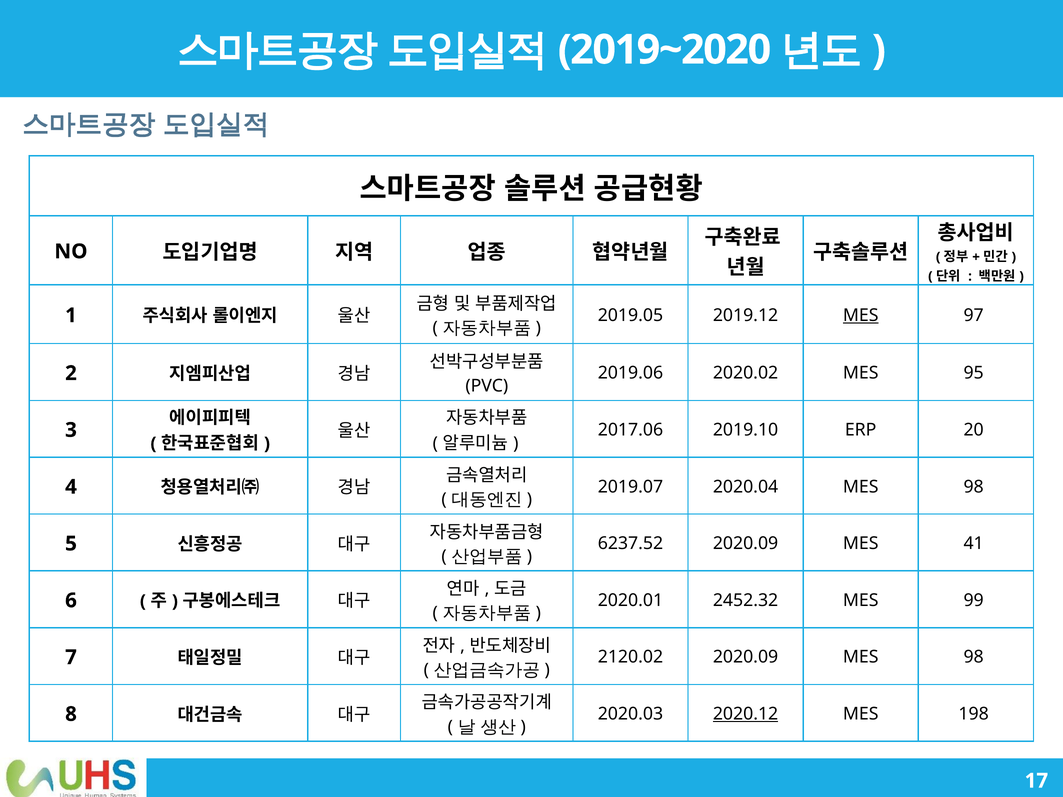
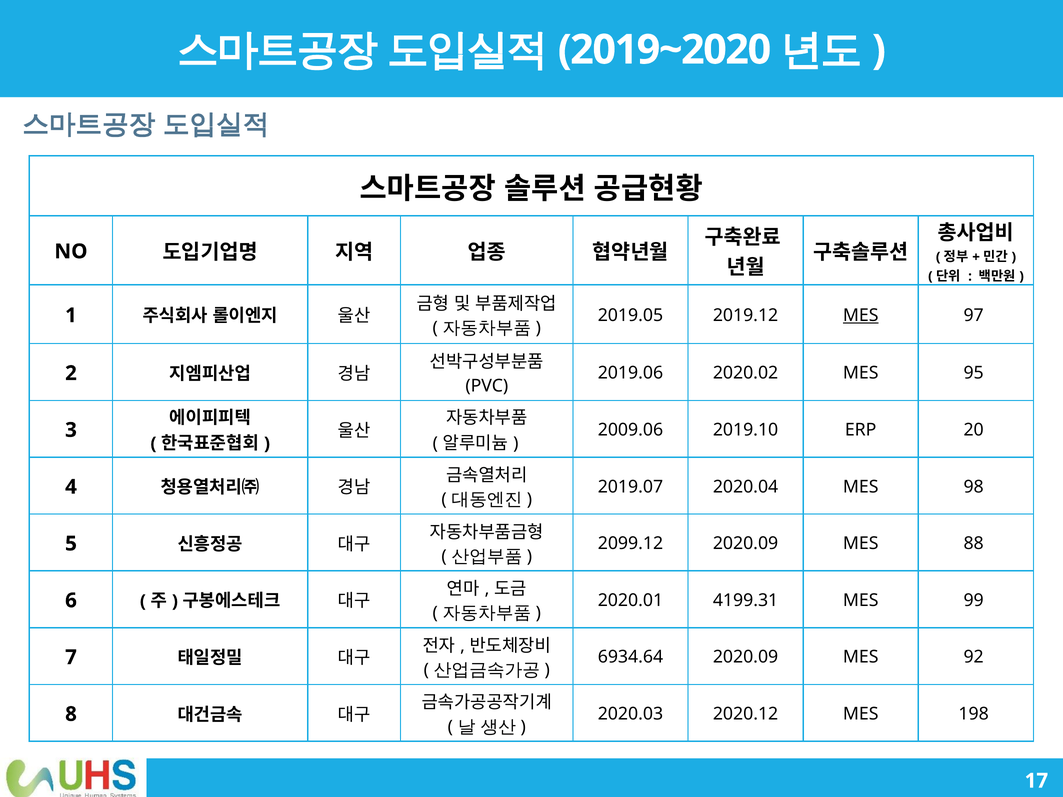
2017.06: 2017.06 -> 2009.06 (630, 430)
6237.52: 6237.52 -> 2099.12 (630, 544)
41: 41 -> 88 (974, 544)
2452.32: 2452.32 -> 4199.31 (746, 601)
2120.02: 2120.02 -> 6934.64 (630, 657)
2020.09 MES 98: 98 -> 92 (974, 657)
2020.12 underline: present -> none (746, 714)
